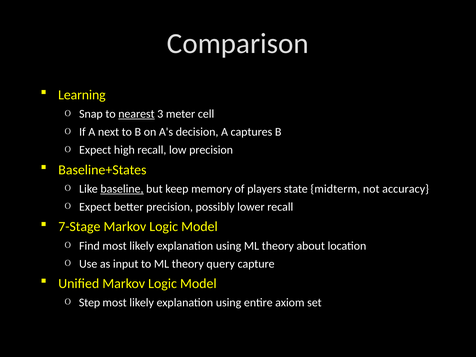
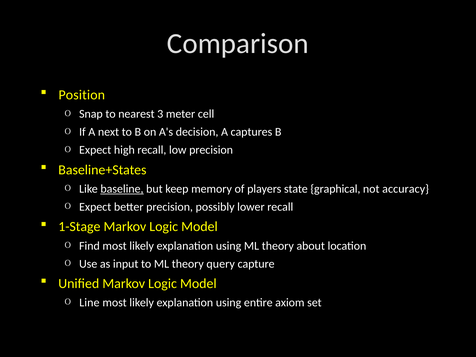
Learning: Learning -> Position (82, 95)
nearest underline: present -> none (136, 114)
midterm: midterm -> graphical (335, 189)
7-Stage: 7-Stage -> 1-Stage (79, 227)
Step: Step -> Line (89, 303)
